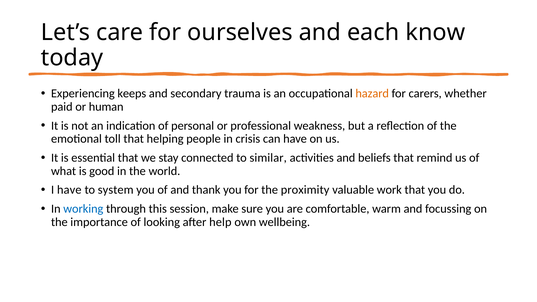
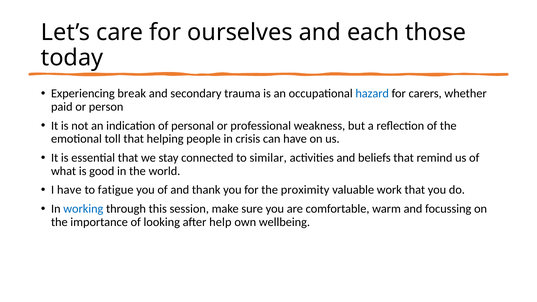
know: know -> those (436, 32)
keeps: keeps -> break (132, 94)
hazard colour: orange -> blue (372, 94)
human: human -> person (106, 107)
system: system -> fatigue (116, 190)
